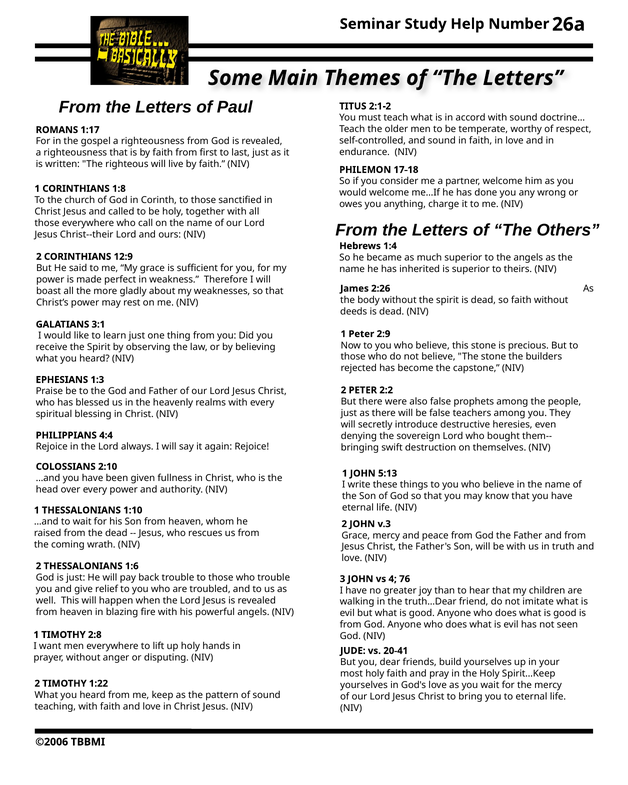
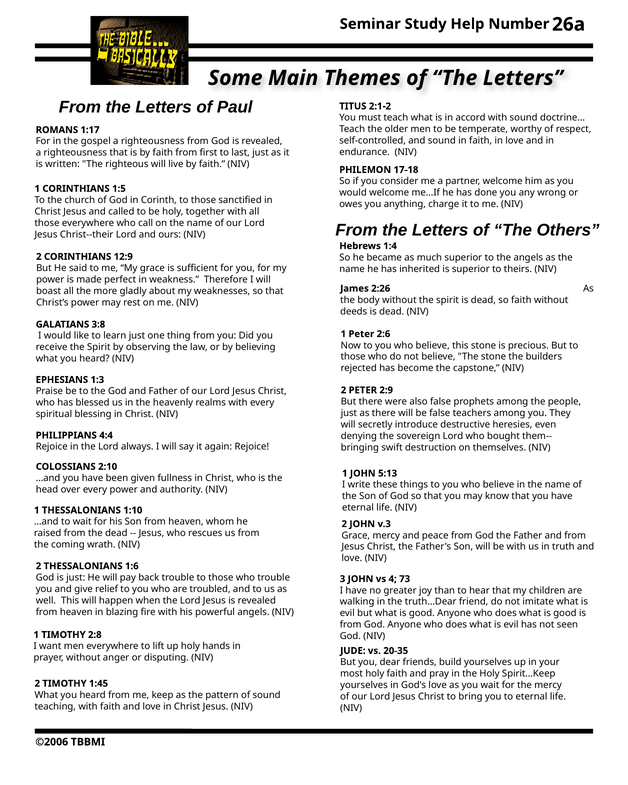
1:8: 1:8 -> 1:5 (119, 189)
3:1: 3:1 -> 3:8 (98, 325)
2:9: 2:9 -> 2:6 (383, 334)
2:2: 2:2 -> 2:9 (386, 390)
76: 76 -> 73 (405, 579)
20-41: 20-41 -> 20-35 (396, 651)
1:22: 1:22 -> 1:45 (99, 684)
